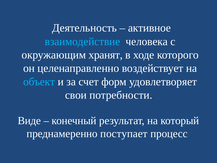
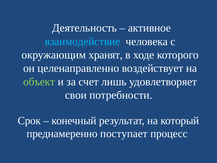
объект colour: light blue -> light green (39, 82)
форм: форм -> лишь (114, 82)
Виде: Виде -> Срок (29, 120)
